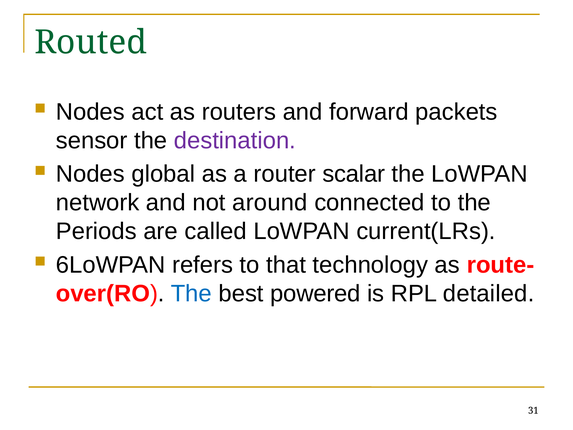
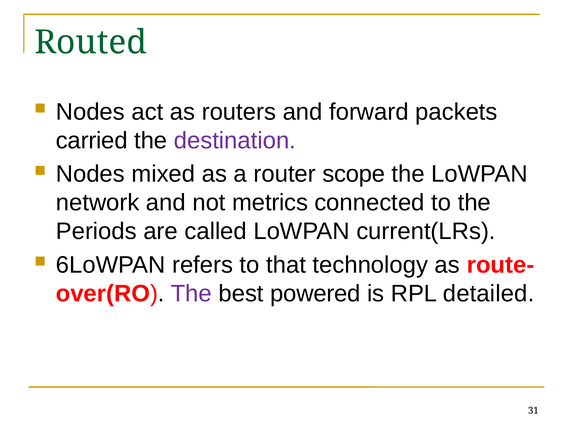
sensor: sensor -> carried (92, 141)
global: global -> mixed (163, 174)
scalar: scalar -> scope (354, 174)
around: around -> metrics (270, 203)
The colour: blue -> purple (191, 293)
